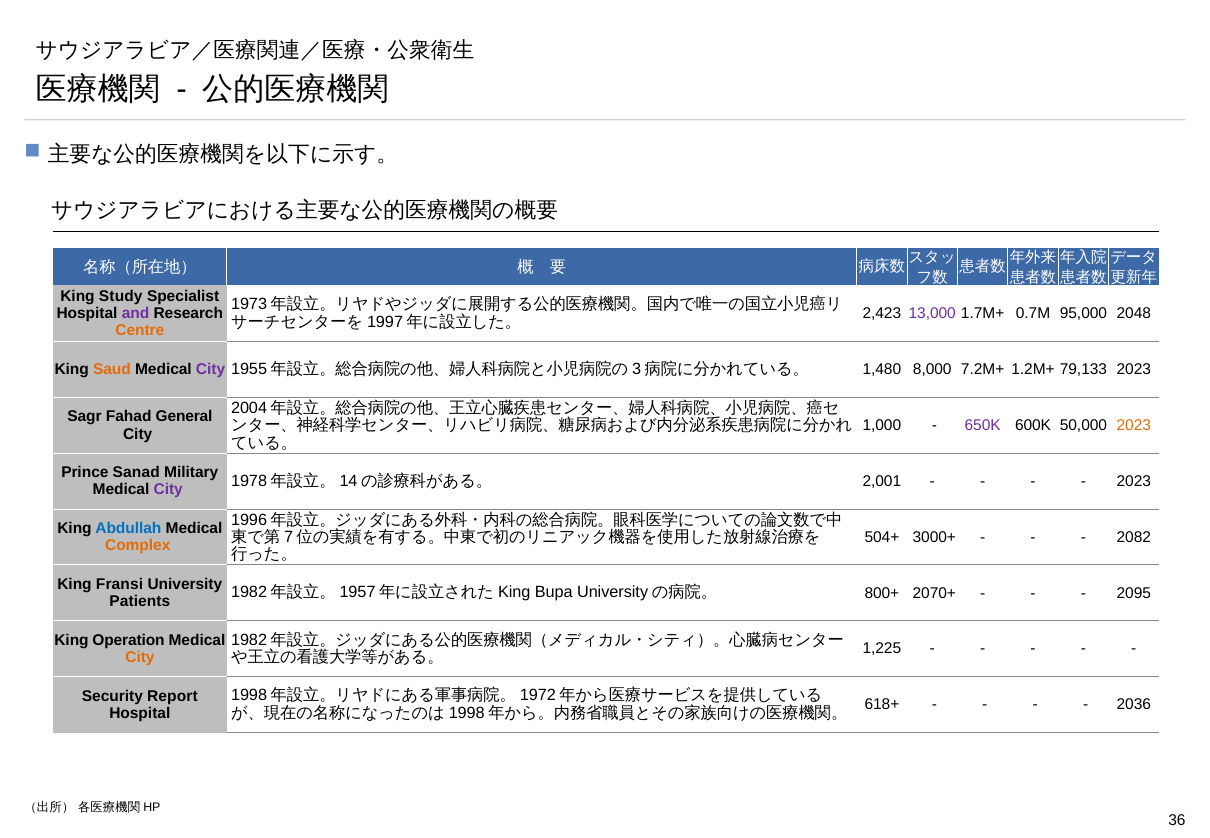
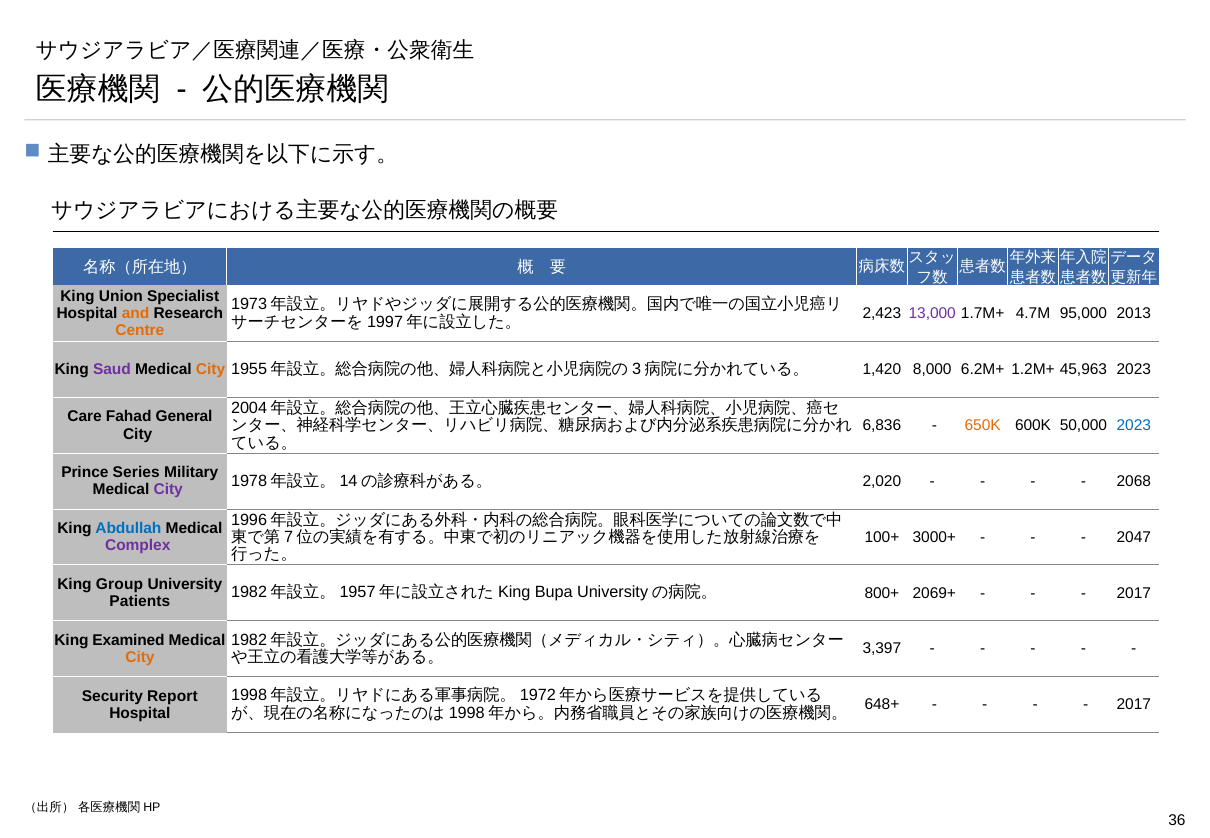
Study: Study -> Union (121, 296)
and colour: purple -> orange (136, 313)
0.7M: 0.7M -> 4.7M (1033, 313)
2048: 2048 -> 2013 (1134, 313)
Saud colour: orange -> purple (112, 369)
City colour: purple -> orange (211, 369)
1,480: 1,480 -> 1,420 (882, 369)
7.2M+: 7.2M+ -> 6.2M+ (983, 369)
79,133: 79,133 -> 45,963 (1083, 369)
Sagr: Sagr -> Care (85, 416)
1,000: 1,000 -> 6,836 (882, 425)
650K colour: purple -> orange (983, 425)
2023 colour: orange -> blue (1134, 425)
Sanad: Sanad -> Series (136, 472)
2,001: 2,001 -> 2,020 (882, 481)
2023: 2023 -> 2068 (1134, 481)
504+: 504+ -> 100+ (882, 537)
2082: 2082 -> 2047 (1134, 537)
Complex colour: orange -> purple (138, 546)
Fransi: Fransi -> Group (120, 584)
2070+: 2070+ -> 2069+ (934, 593)
2095: 2095 -> 2017 (1134, 593)
Operation: Operation -> Examined (128, 640)
1,225: 1,225 -> 3,397 (882, 649)
618+: 618+ -> 648+ (882, 704)
2036: 2036 -> 2017 (1134, 704)
